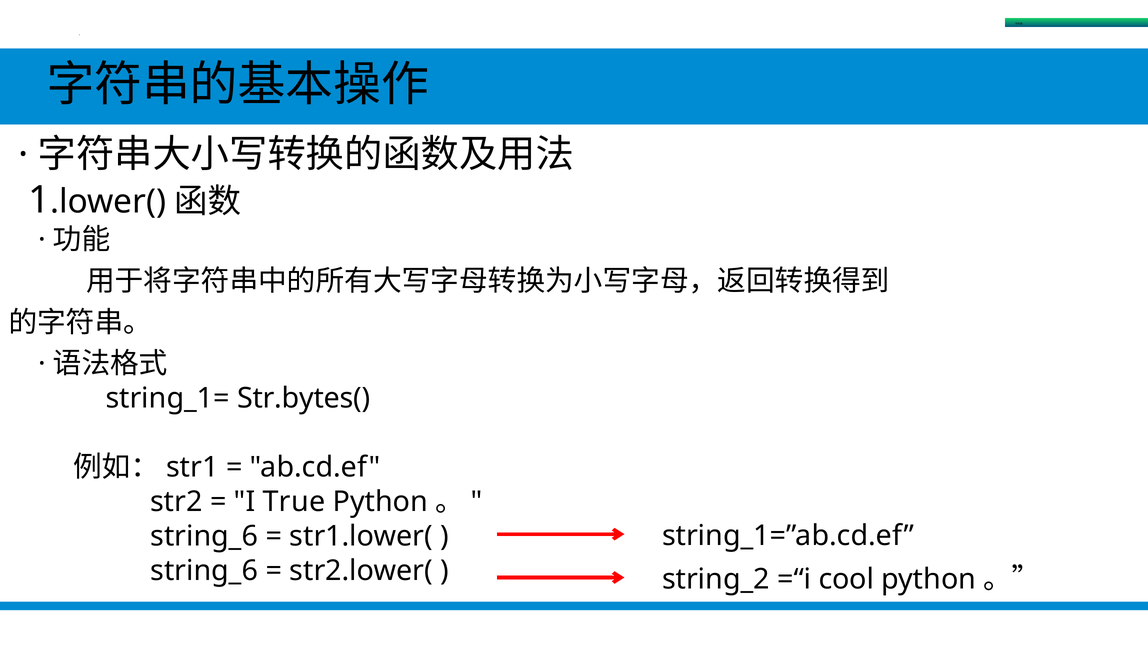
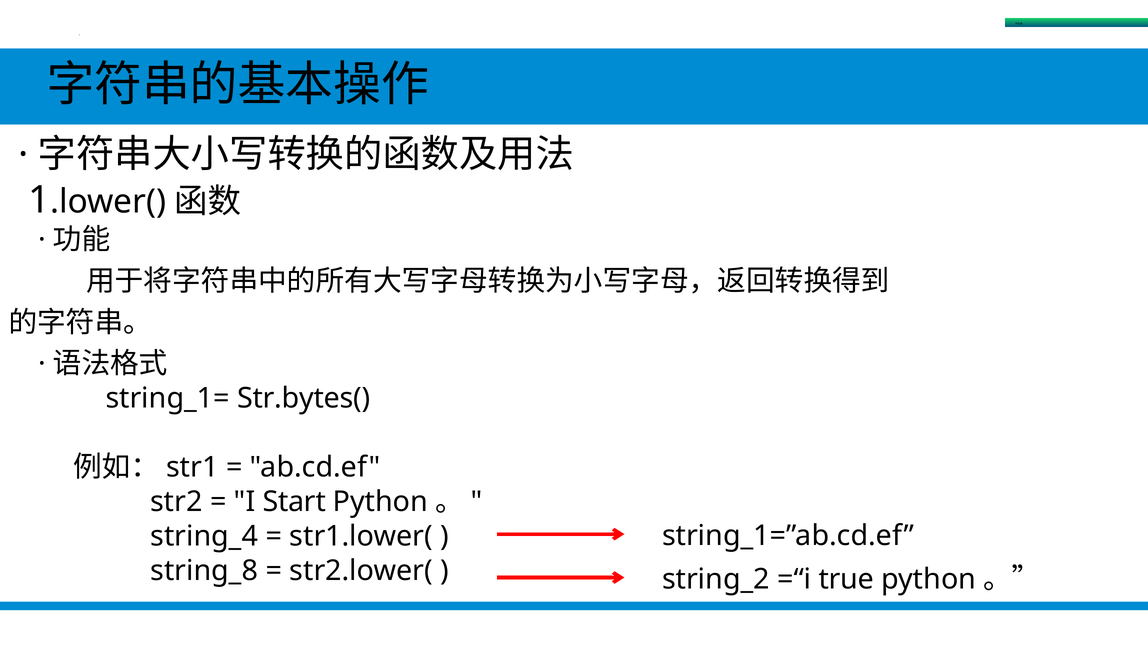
True: True -> Start (294, 502)
string_6: string_6 -> string_4 (204, 536)
string_6: string_6 -> string_8 (204, 570)
cool: cool -> true (846, 579)
